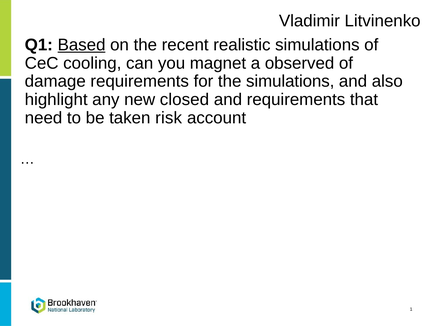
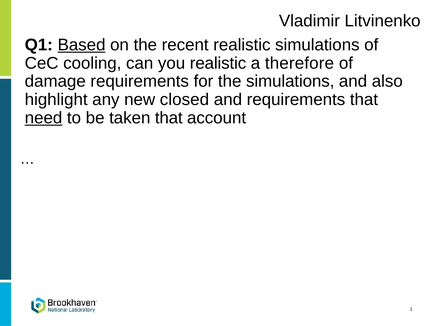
you magnet: magnet -> realistic (218, 63)
observed: observed -> therefore (299, 63)
need underline: none -> present (44, 118)
taken risk: risk -> that (169, 118)
